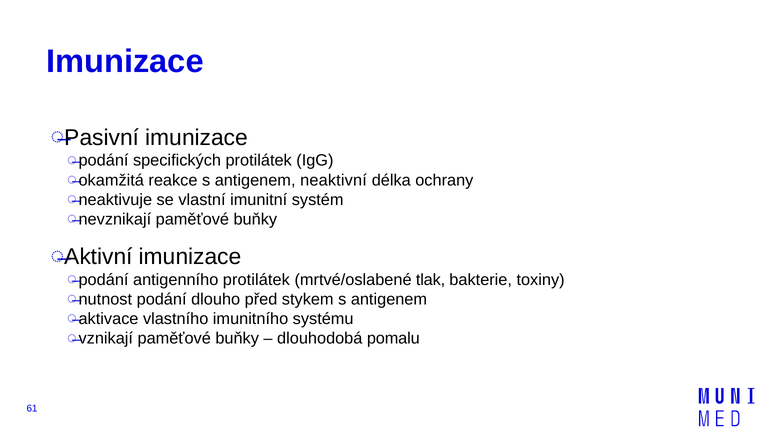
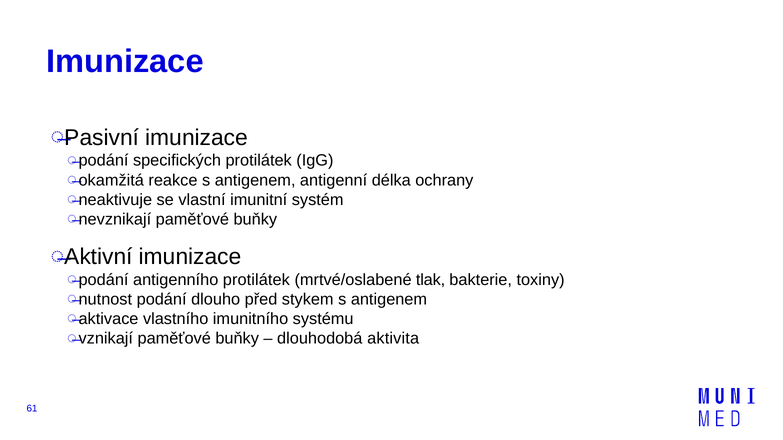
neaktivní: neaktivní -> antigenní (334, 180)
pomalu: pomalu -> aktivita (393, 339)
